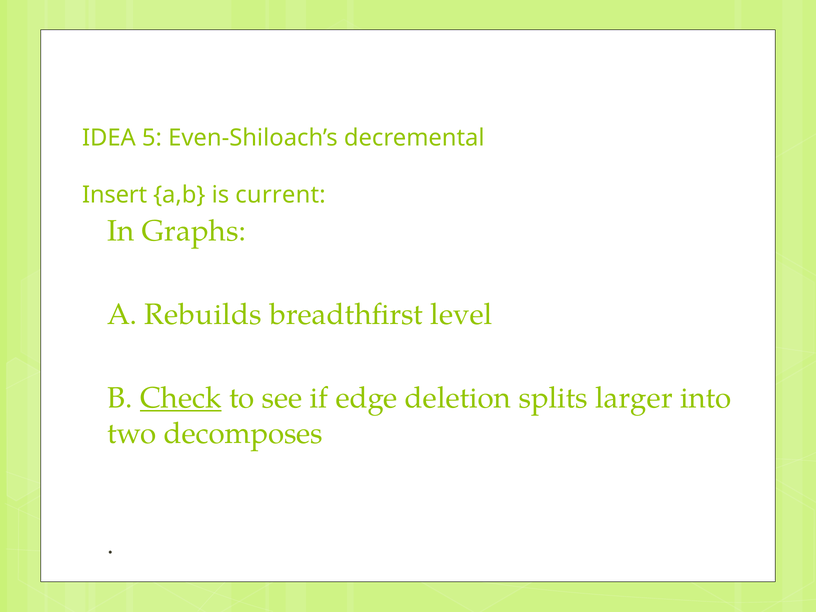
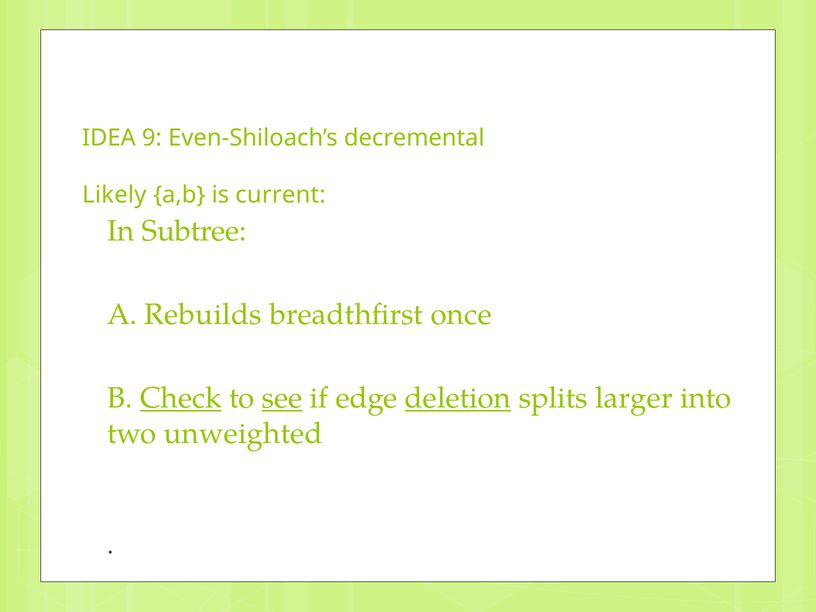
5: 5 -> 9 (152, 138)
Insert: Insert -> Likely (114, 195)
Graphs: Graphs -> Subtree (194, 231)
level: level -> once (461, 315)
see underline: none -> present (282, 398)
deletion underline: none -> present (458, 398)
decomposes: decomposes -> unweighted (243, 433)
